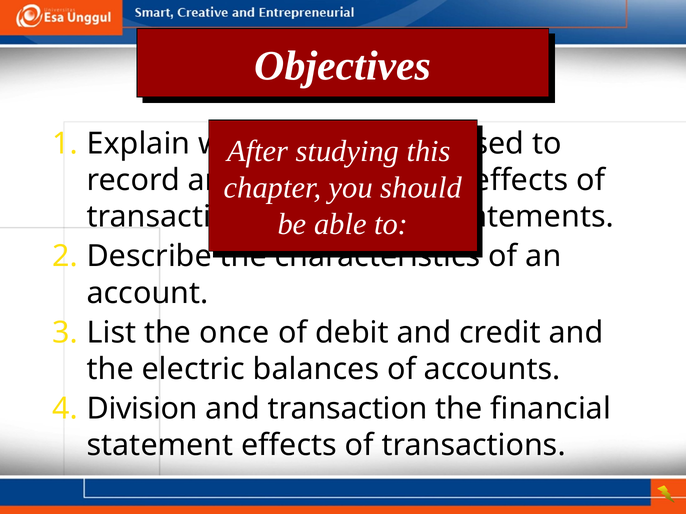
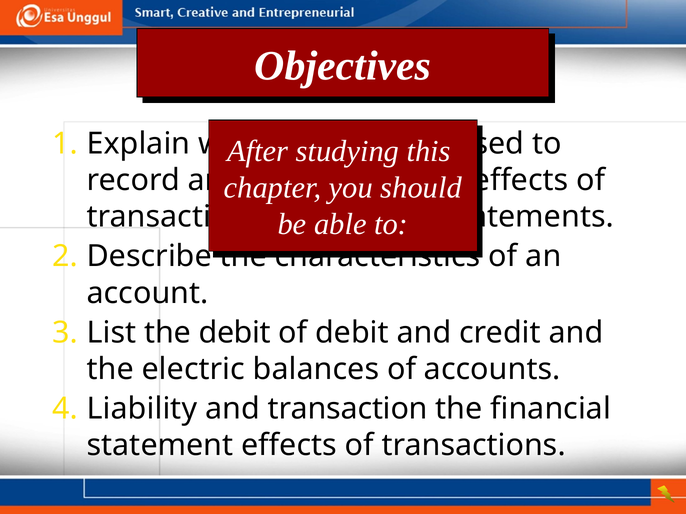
the once: once -> debit (235, 333)
Division: Division -> Liability (142, 409)
